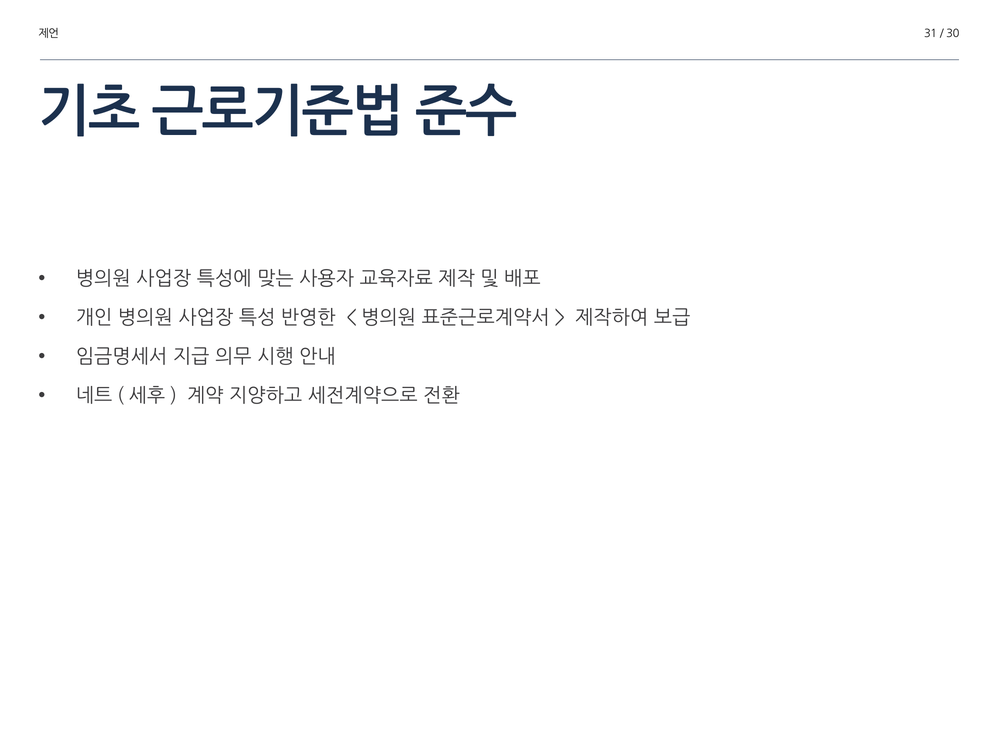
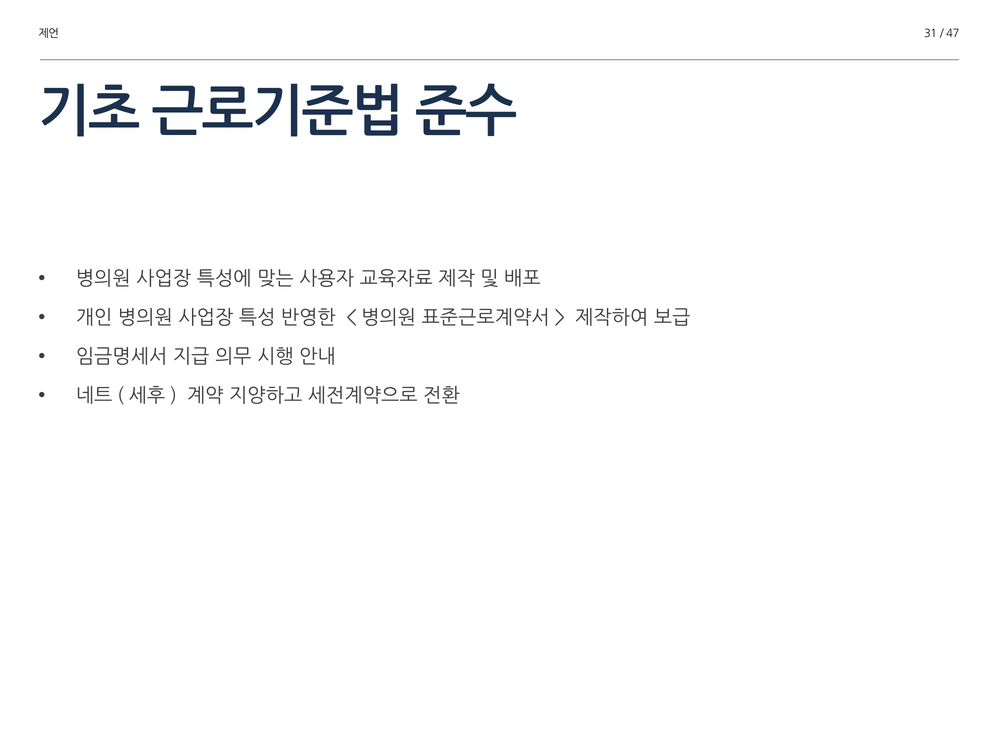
30: 30 -> 47 (953, 34)
